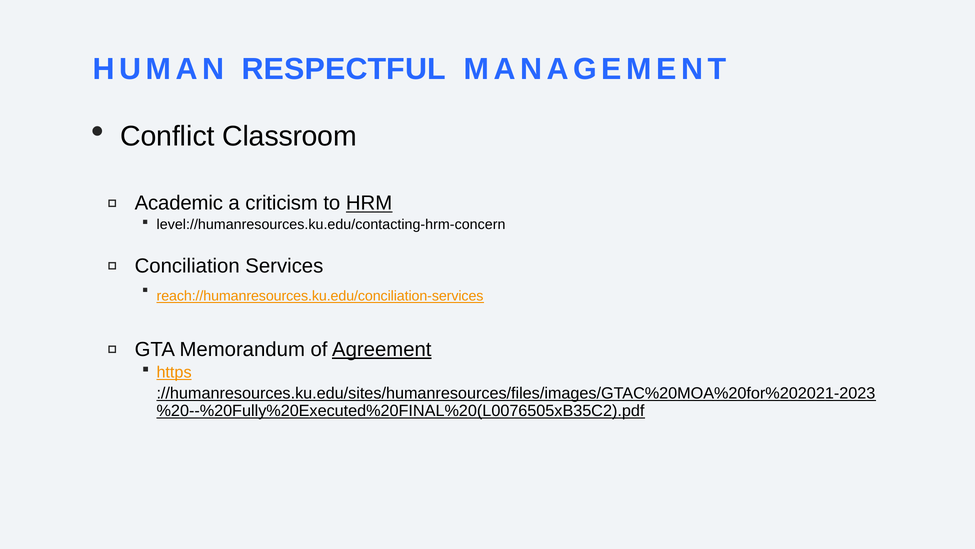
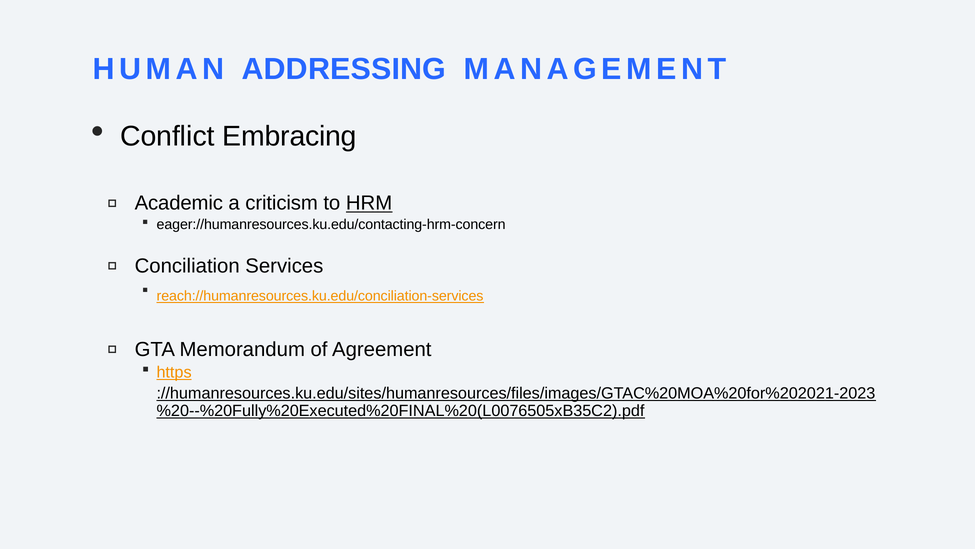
RESPECTFUL: RESPECTFUL -> ADDRESSING (344, 69)
Classroom: Classroom -> Embracing (290, 136)
level://humanresources.ku.edu/contacting-hrm-concern: level://humanresources.ku.edu/contacting-hrm-concern -> eager://humanresources.ku.edu/contacting-hrm-concern (331, 225)
Agreement underline: present -> none (382, 349)
